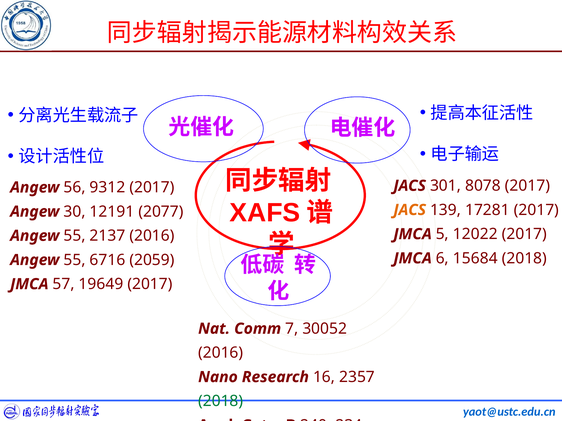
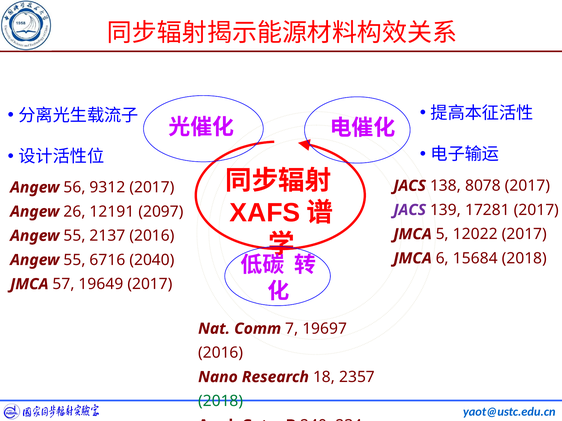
301: 301 -> 138 (446, 186)
JACS colour: orange -> purple (410, 210)
30: 30 -> 26 (74, 212)
2077: 2077 -> 2097 (161, 212)
2059: 2059 -> 2040 (152, 260)
30052: 30052 -> 19697 (325, 329)
16: 16 -> 18 (324, 377)
